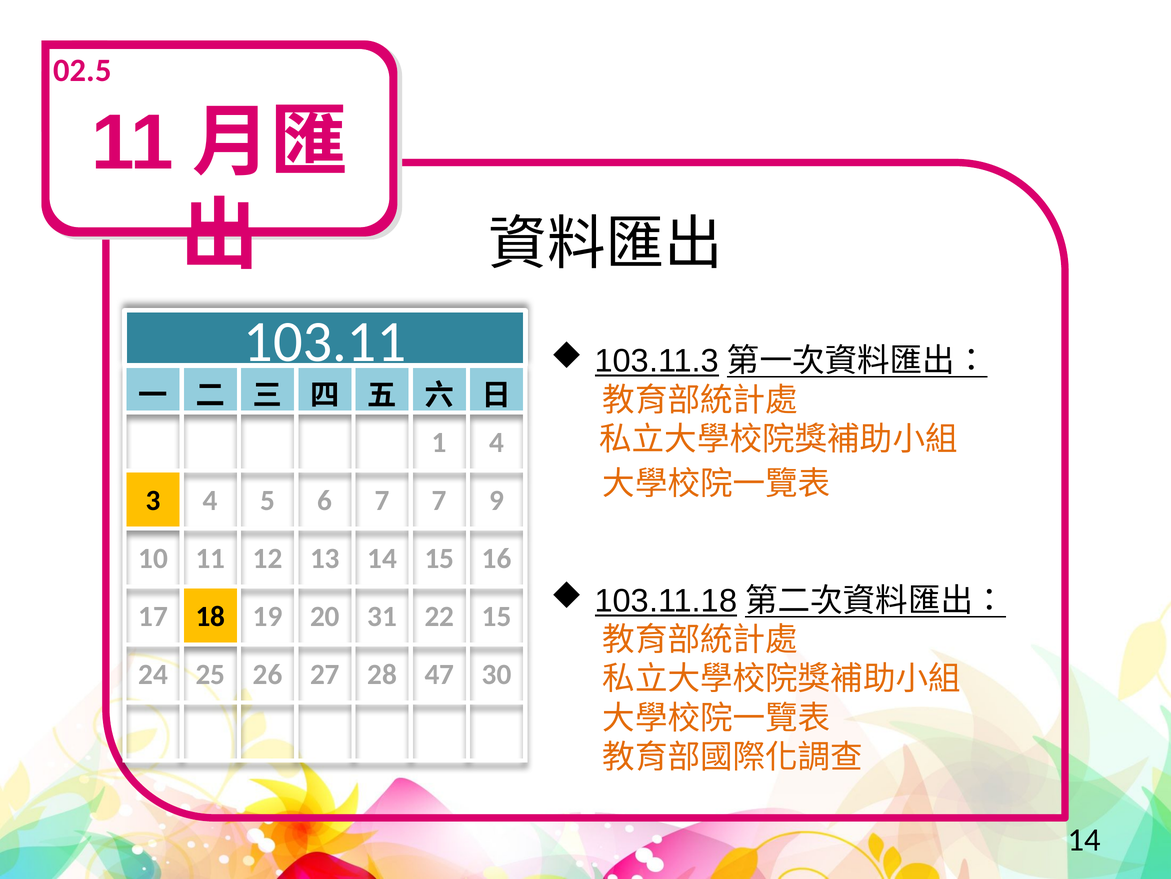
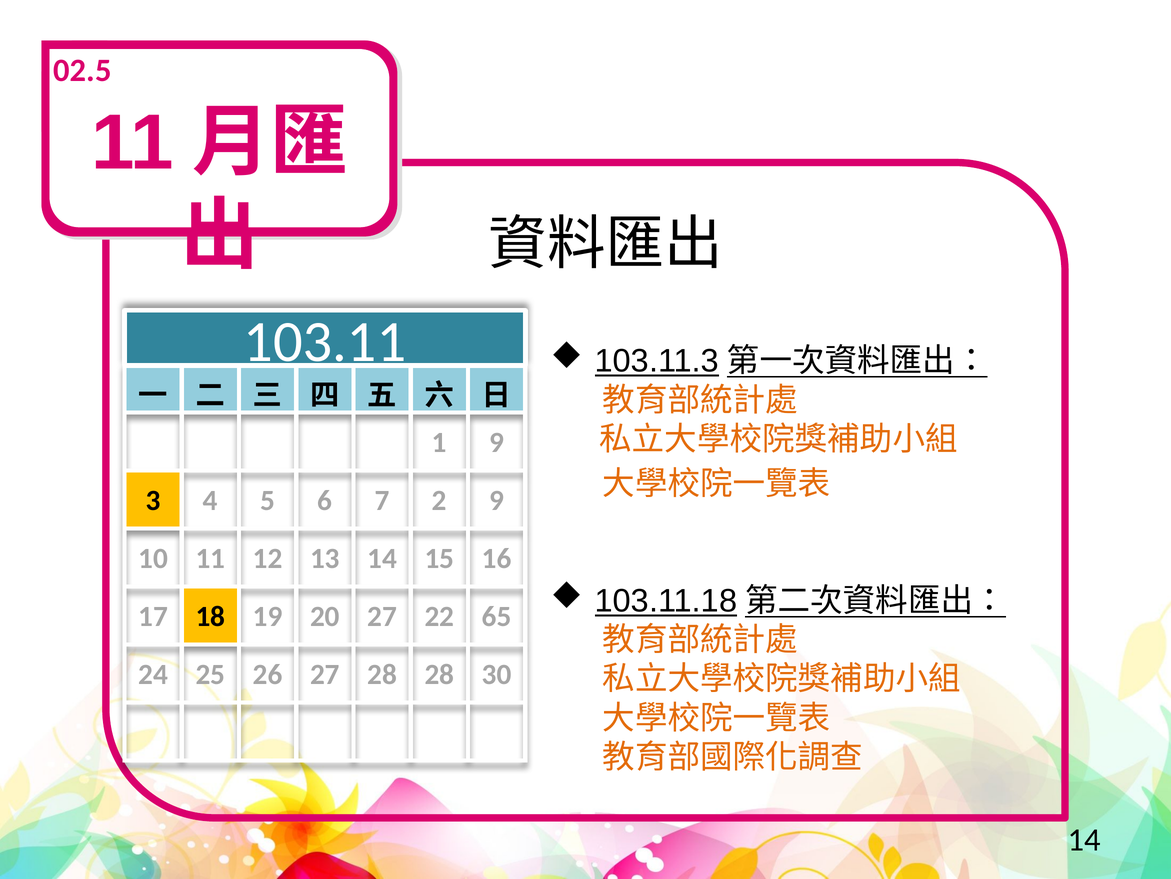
1 4: 4 -> 9 (497, 442)
7 7: 7 -> 2 (439, 500)
20 31: 31 -> 27 (382, 616)
22 15: 15 -> 65 (497, 616)
28 47: 47 -> 28 (439, 674)
